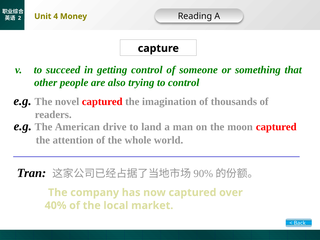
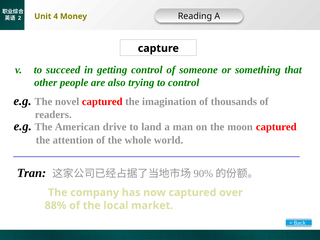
40%: 40% -> 88% (56, 206)
